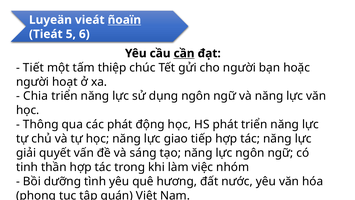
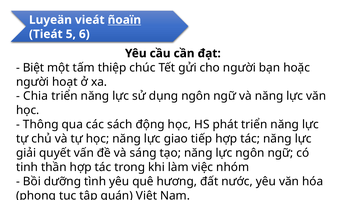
cần underline: present -> none (184, 53)
Tiết: Tiết -> Biệt (34, 68)
các phát: phát -> sách (120, 124)
